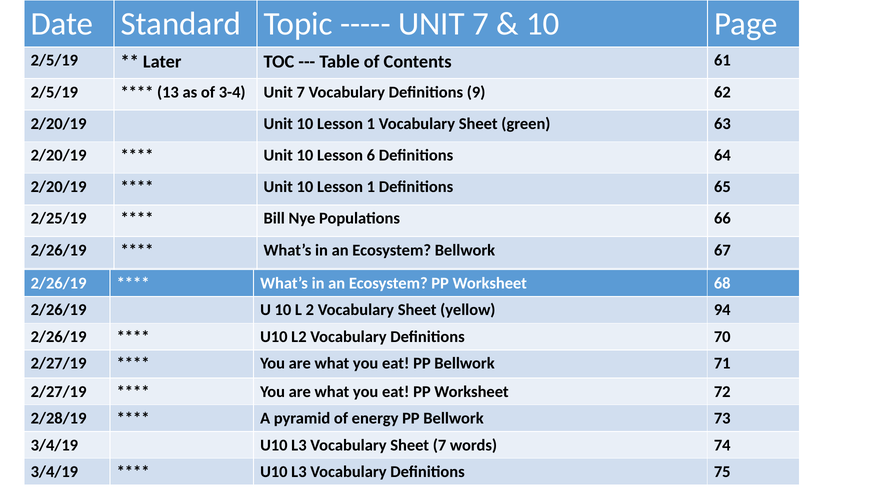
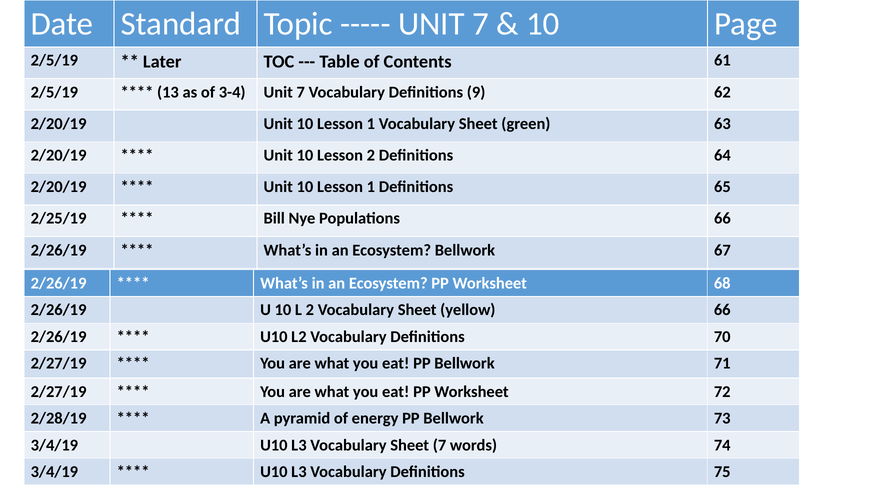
Lesson 6: 6 -> 2 (371, 155)
yellow 94: 94 -> 66 (722, 310)
